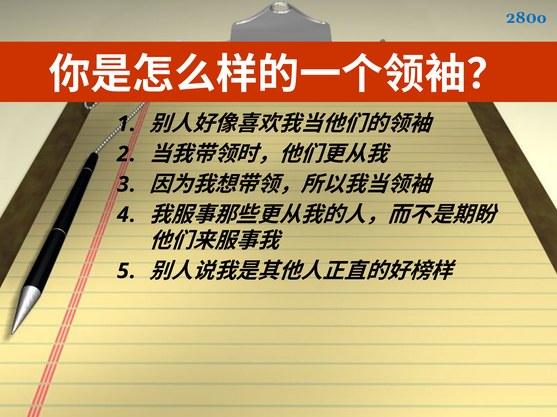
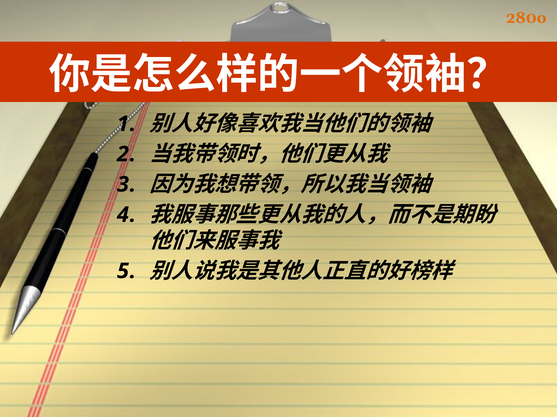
280o colour: blue -> orange (526, 18)
